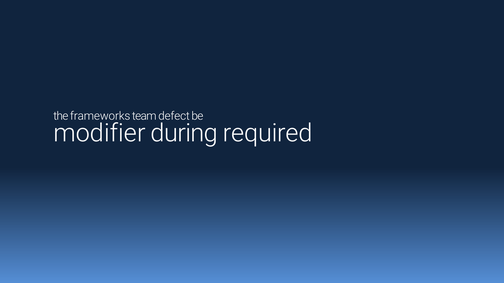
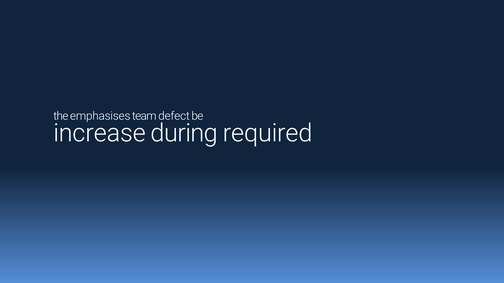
frameworks: frameworks -> emphasises (100, 116)
modifier: modifier -> increase (100, 133)
